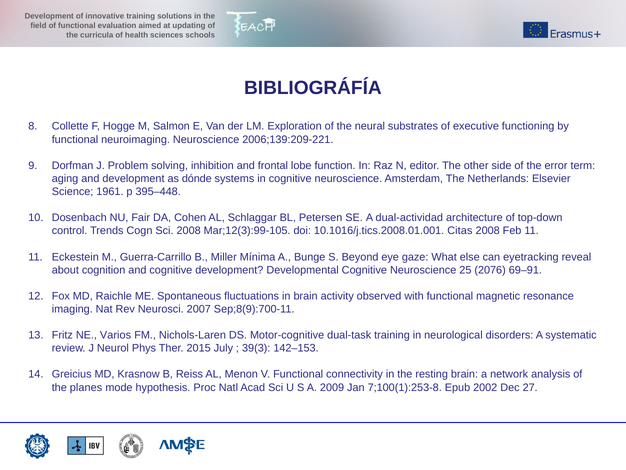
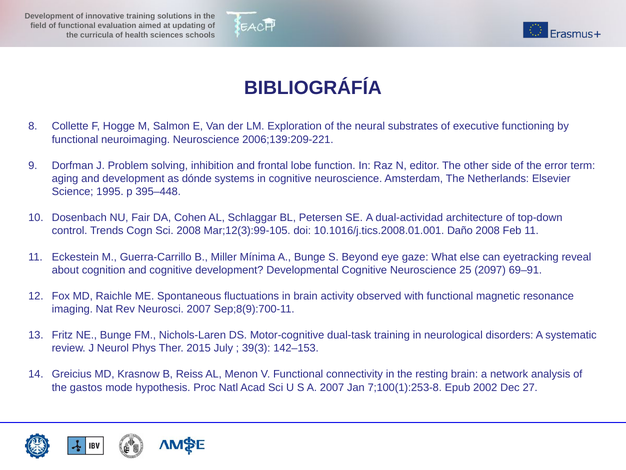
1961: 1961 -> 1995 (110, 191)
Citas: Citas -> Daño (460, 231)
2076: 2076 -> 2097 (490, 270)
NE Varios: Varios -> Bunge (116, 335)
planes: planes -> gastos (86, 387)
A 2009: 2009 -> 2007 (332, 387)
